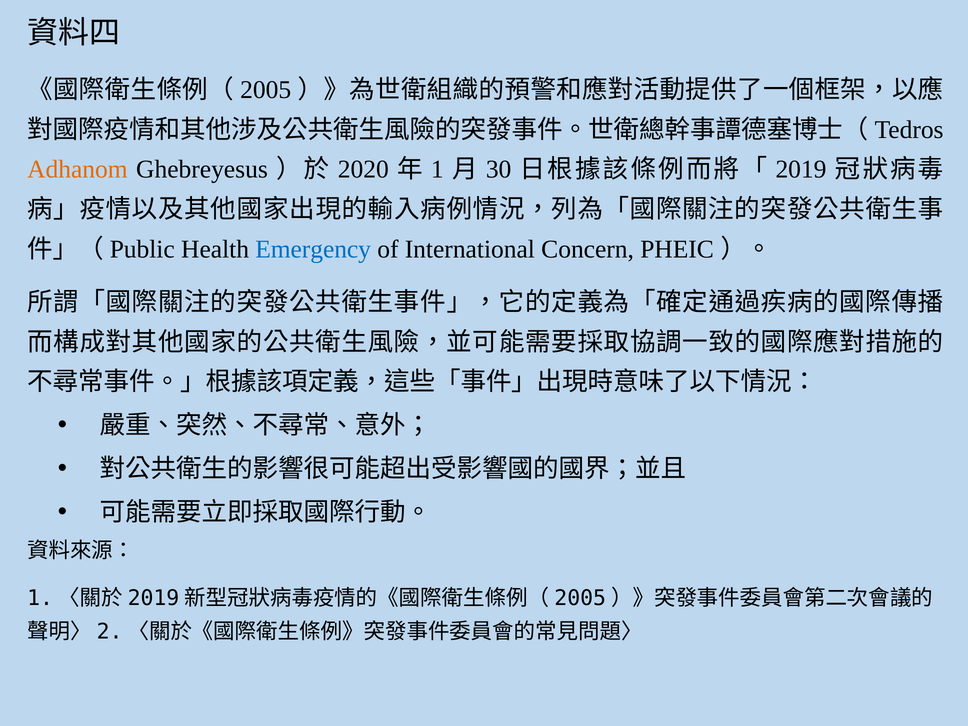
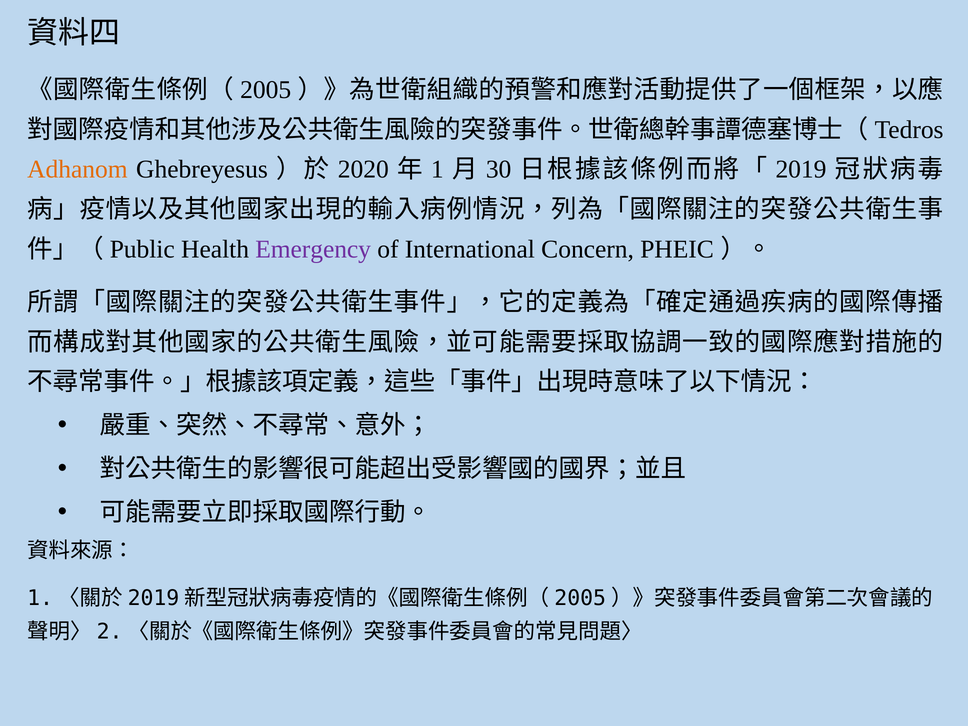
Emergency colour: blue -> purple (313, 249)
